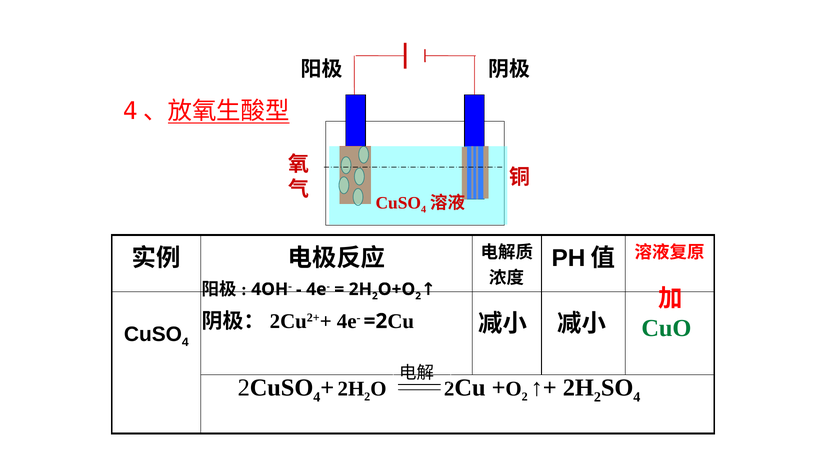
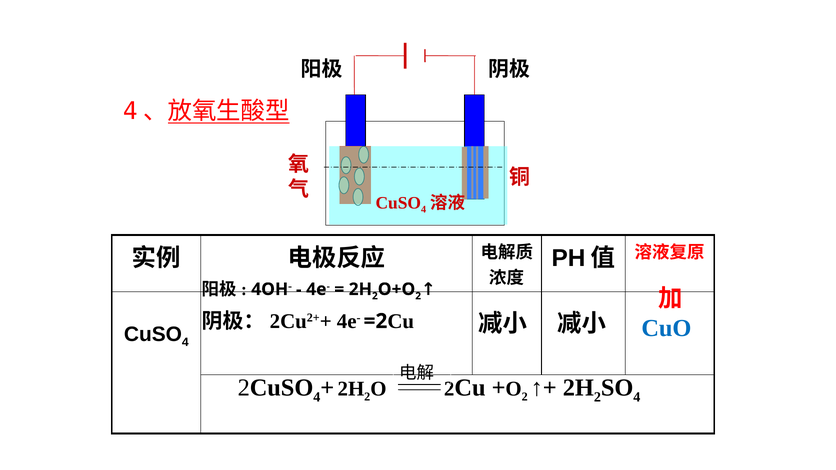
CuO colour: green -> blue (666, 328)
